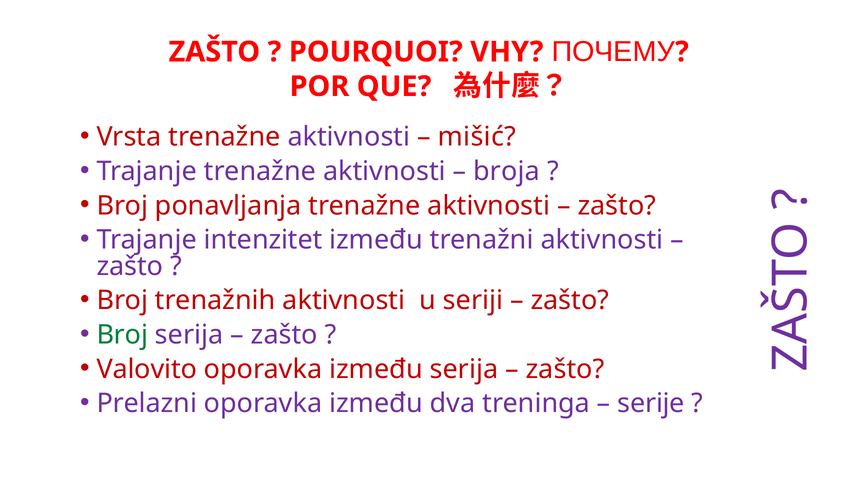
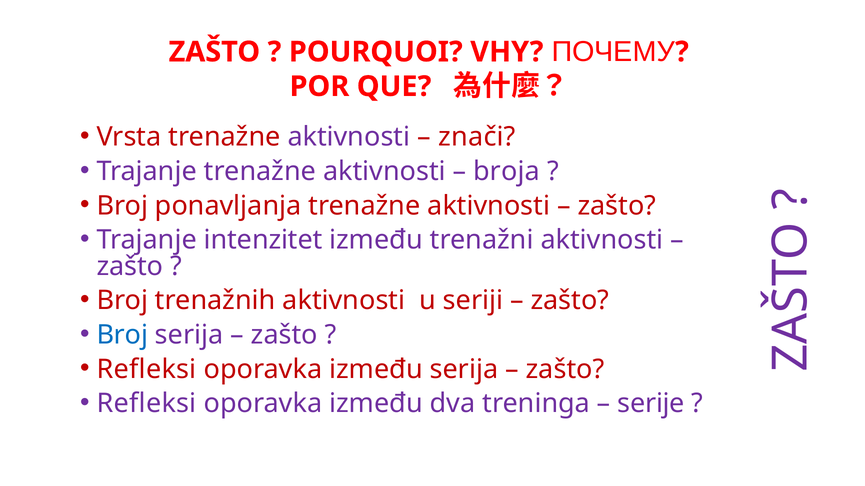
mišić: mišić -> znači (477, 137)
Broj colour: green -> blue (122, 335)
Valovito: Valovito -> Refleksi (147, 370)
Prelazni: Prelazni -> Refleksi (147, 404)
